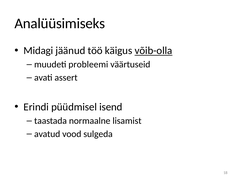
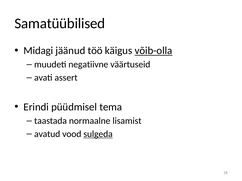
Analüüsimiseks: Analüüsimiseks -> Samatüübilised (60, 23)
probleemi: probleemi -> negatiivne (88, 65)
isend: isend -> tema (111, 107)
sulgeda underline: none -> present (98, 134)
